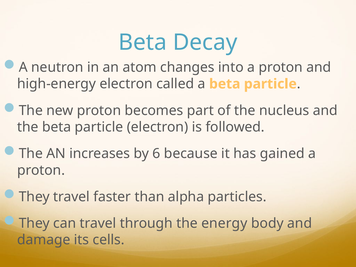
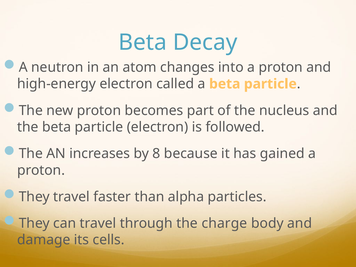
6: 6 -> 8 (156, 154)
energy: energy -> charge (224, 223)
